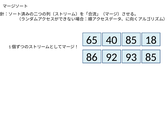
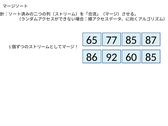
40: 40 -> 77 (112, 40)
18: 18 -> 87 (151, 40)
93: 93 -> 60 (131, 57)
